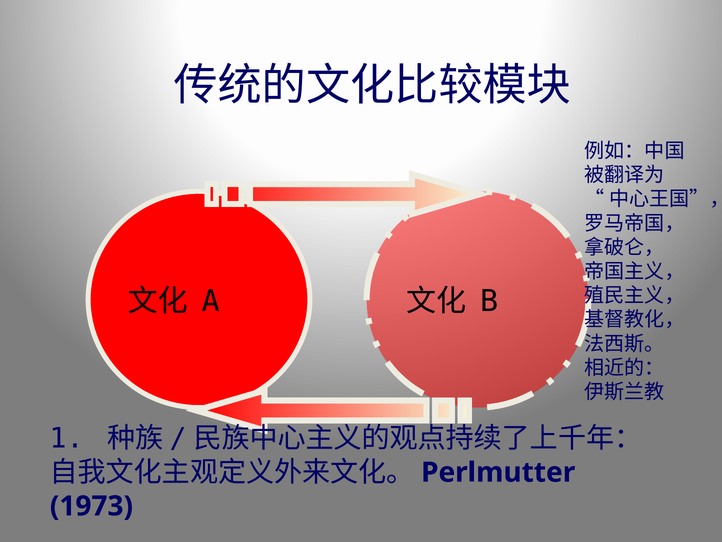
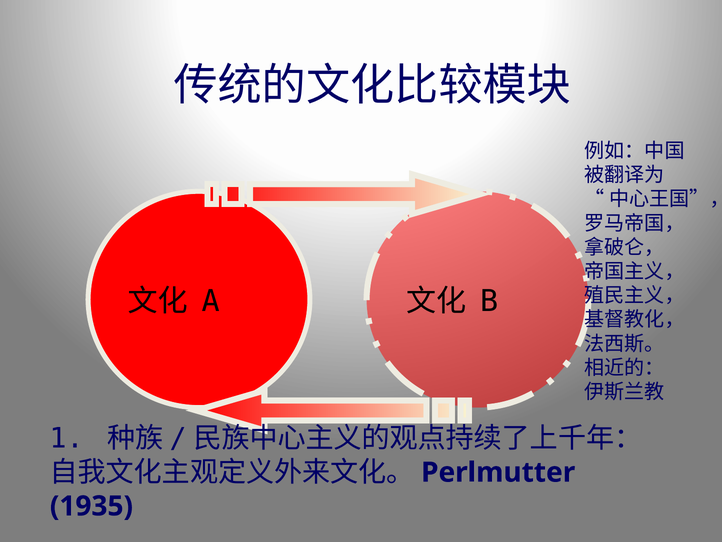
1973: 1973 -> 1935 (91, 506)
